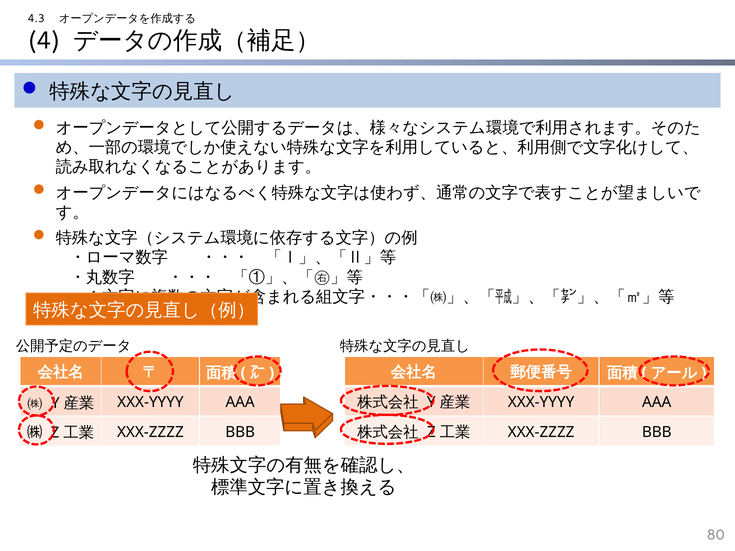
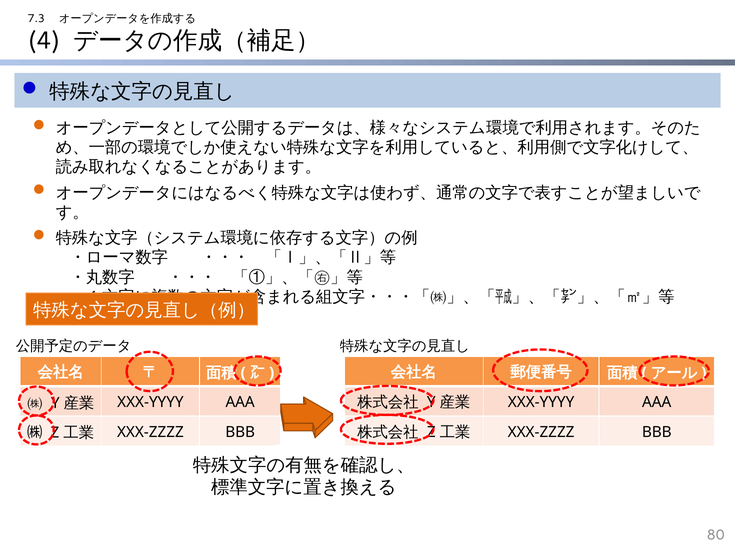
4.3: 4.3 -> 7.3 (36, 19)
